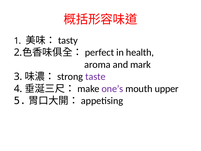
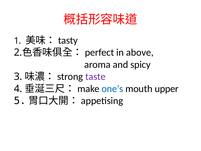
health: health -> above (140, 52)
mark: mark -> spicy (141, 64)
one’s colour: purple -> blue (112, 89)
